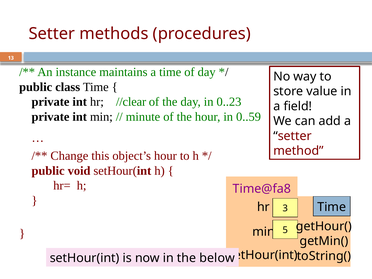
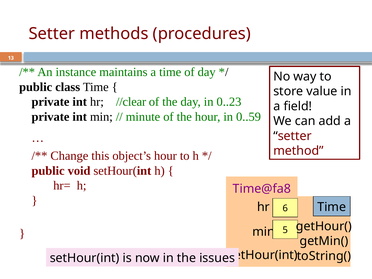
3: 3 -> 6 (285, 208)
below: below -> issues (217, 258)
